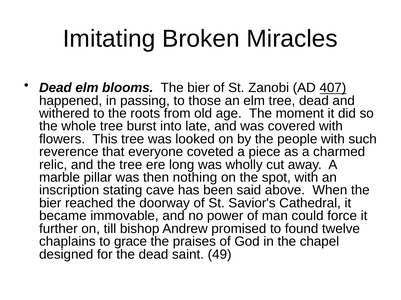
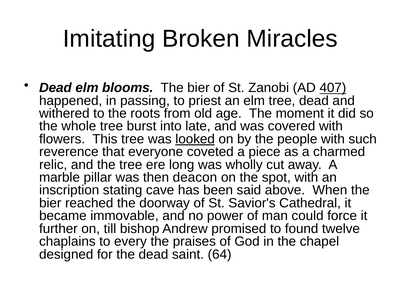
those: those -> priest (205, 101)
looked underline: none -> present (195, 139)
nothing: nothing -> deacon (195, 178)
grace: grace -> every (130, 242)
49: 49 -> 64 (220, 255)
